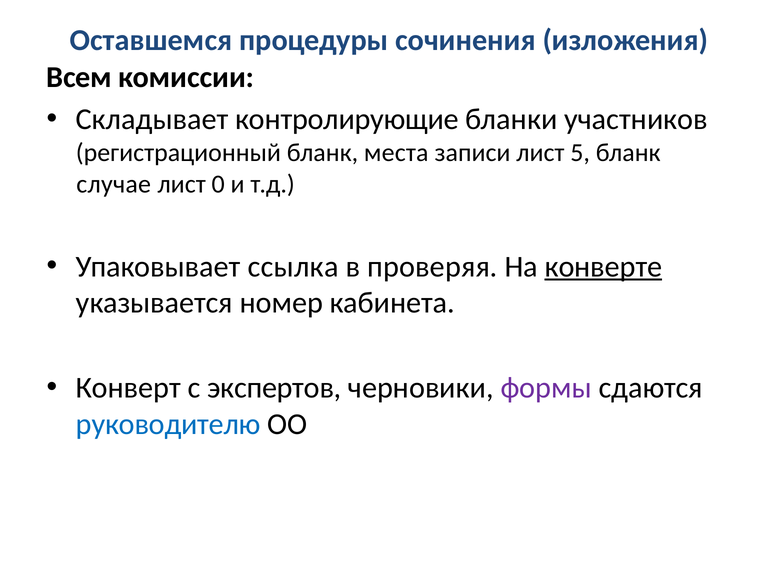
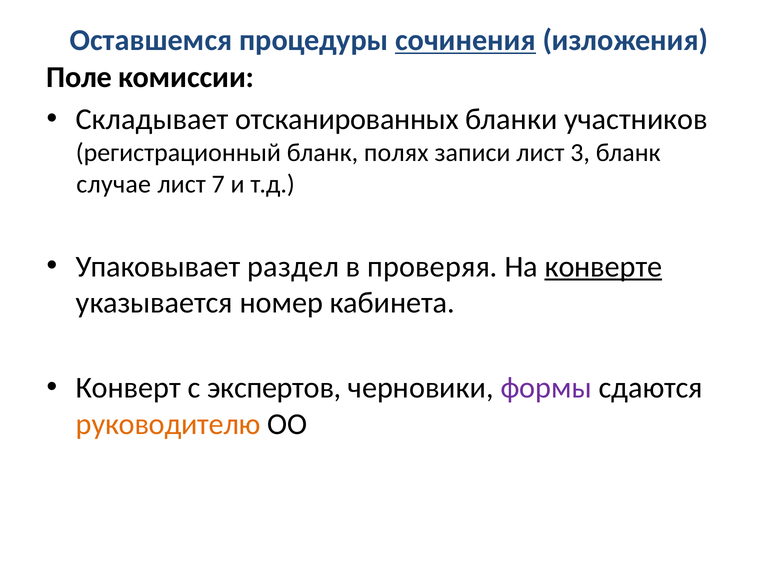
сочинения underline: none -> present (466, 40)
Всем: Всем -> Поле (79, 77)
контролирующие: контролирующие -> отсканированных (347, 119)
места: места -> полях (396, 153)
5: 5 -> 3 (580, 153)
0: 0 -> 7 (218, 184)
ссылка: ссылка -> раздел (293, 266)
руководителю colour: blue -> orange (168, 424)
